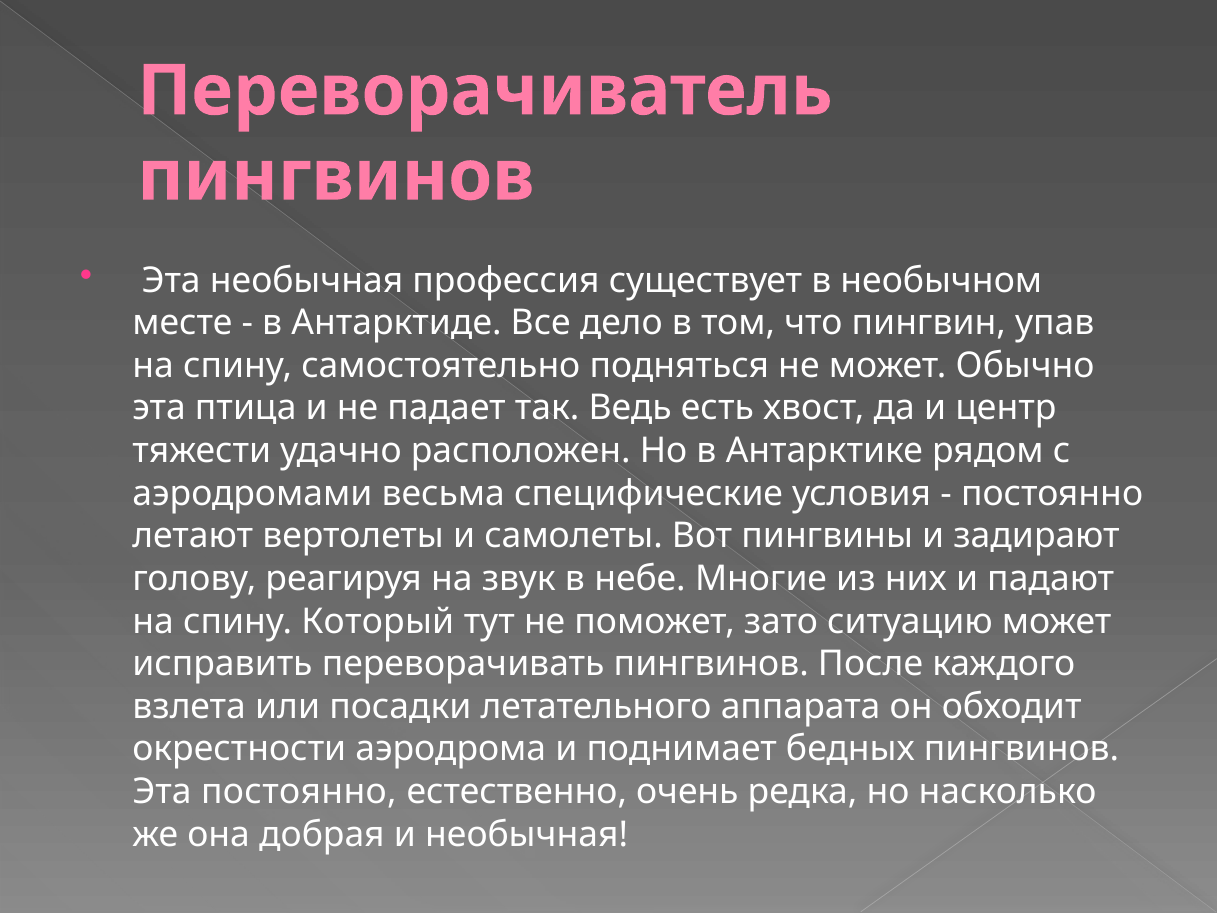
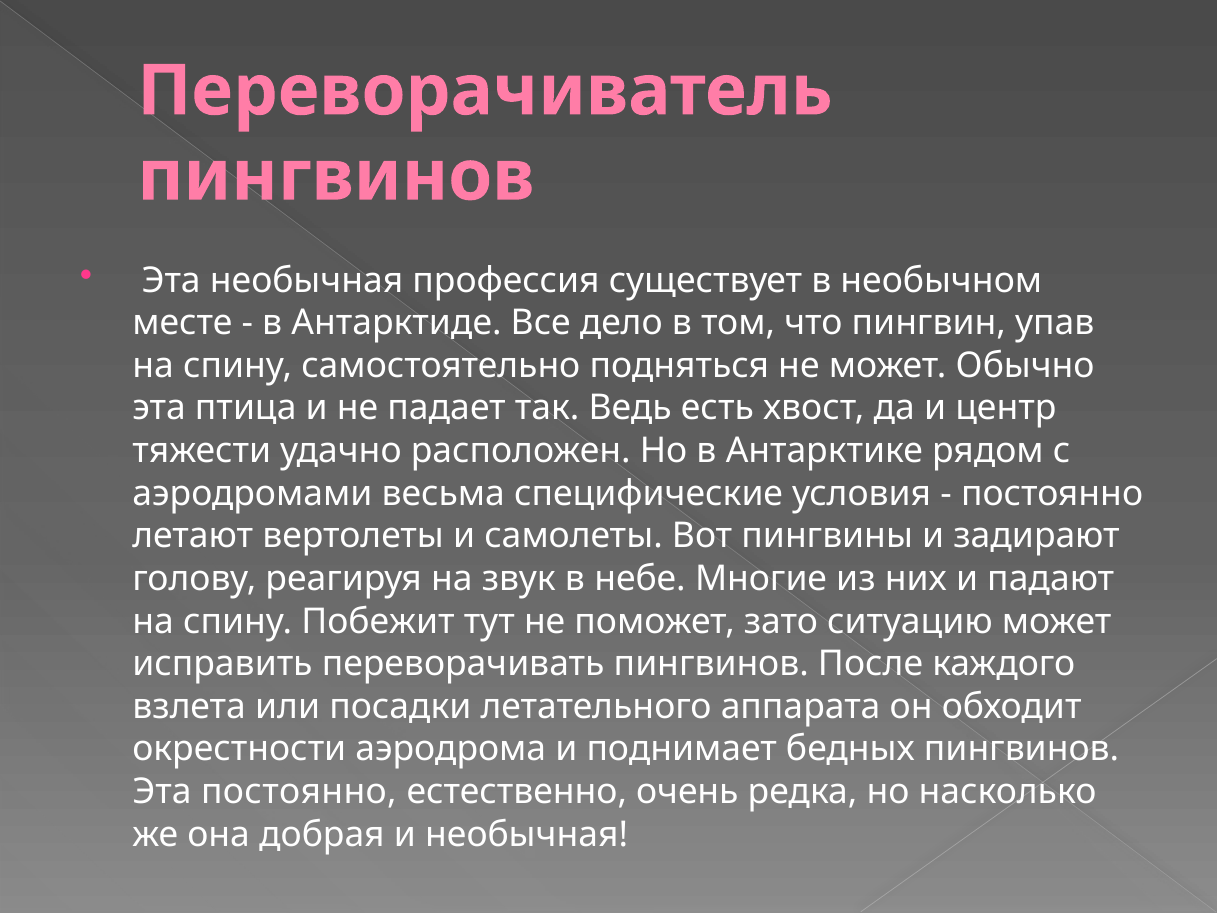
Который: Который -> Побежит (378, 621)
